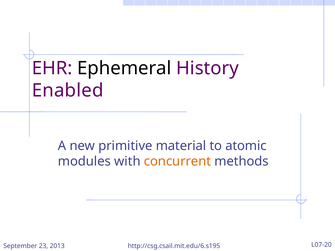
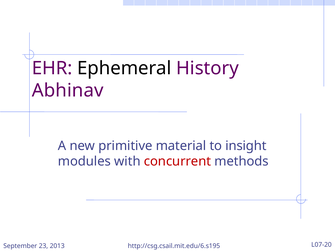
Enabled: Enabled -> Abhinav (68, 91)
atomic: atomic -> insight (246, 146)
concurrent colour: orange -> red (177, 161)
